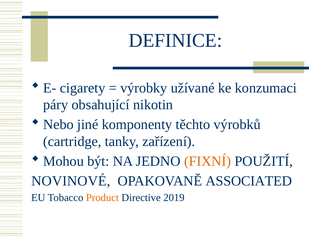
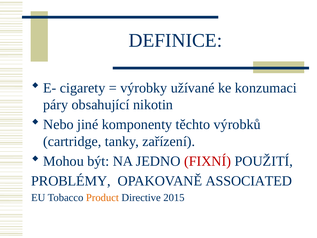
FIXNÍ colour: orange -> red (208, 161)
NOVINOVÉ: NOVINOVÉ -> PROBLÉMY (71, 181)
2019: 2019 -> 2015 (174, 197)
